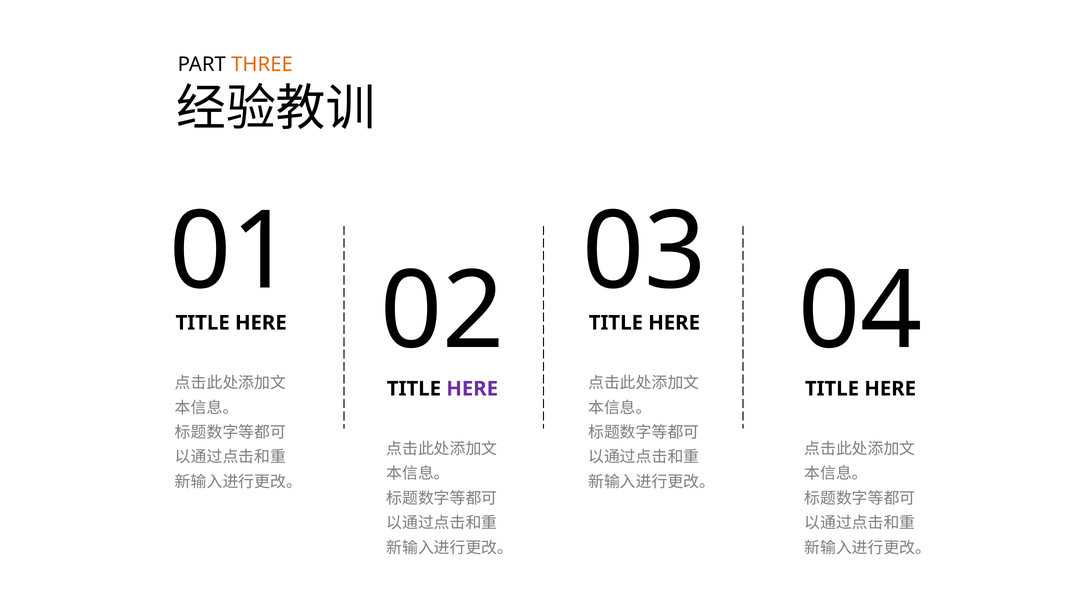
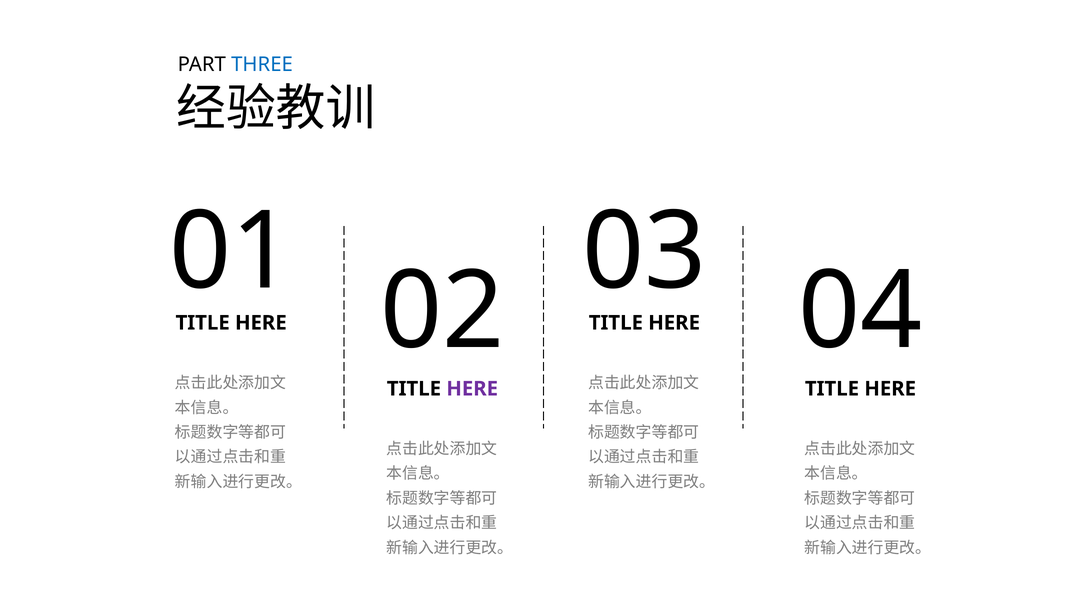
THREE colour: orange -> blue (262, 65)
